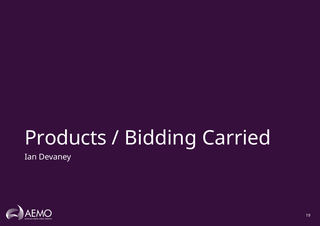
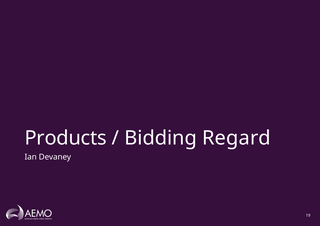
Carried: Carried -> Regard (236, 138)
